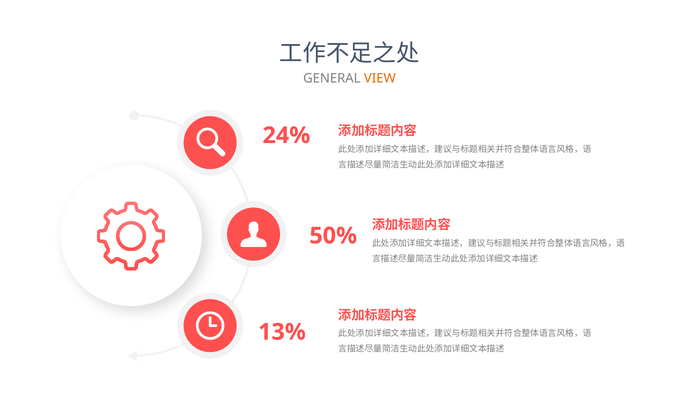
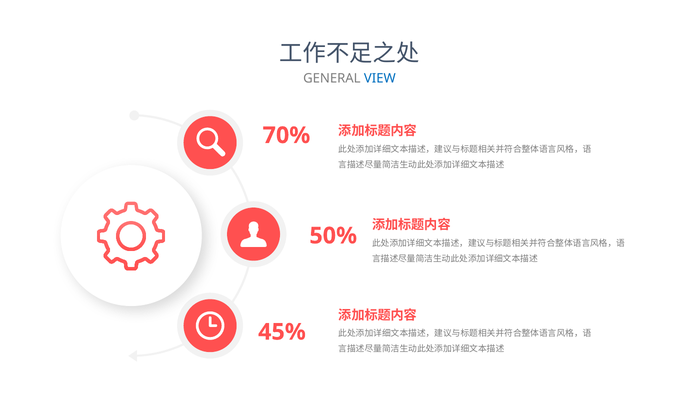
VIEW colour: orange -> blue (380, 78)
24%: 24% -> 70% (286, 135)
13%: 13% -> 45% (282, 332)
